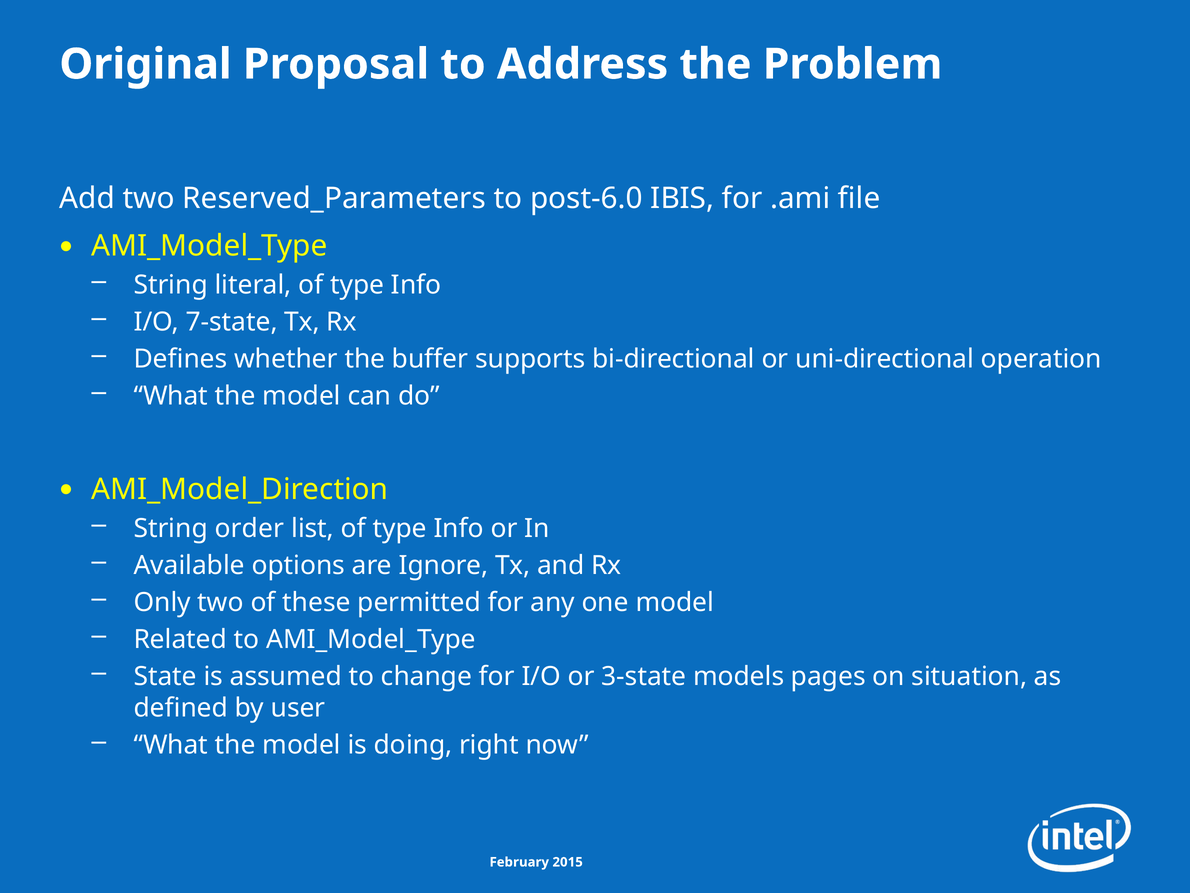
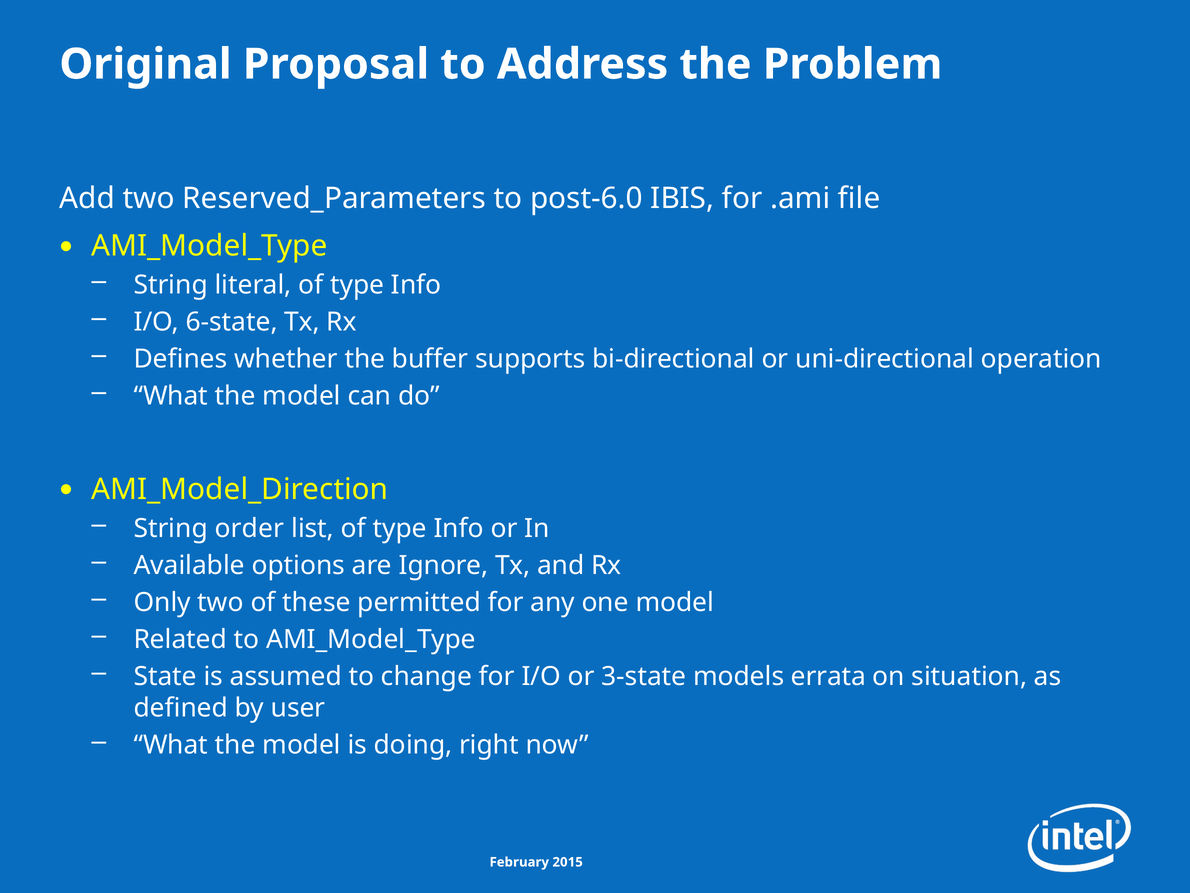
7-state: 7-state -> 6-state (232, 322)
pages: pages -> errata (828, 676)
